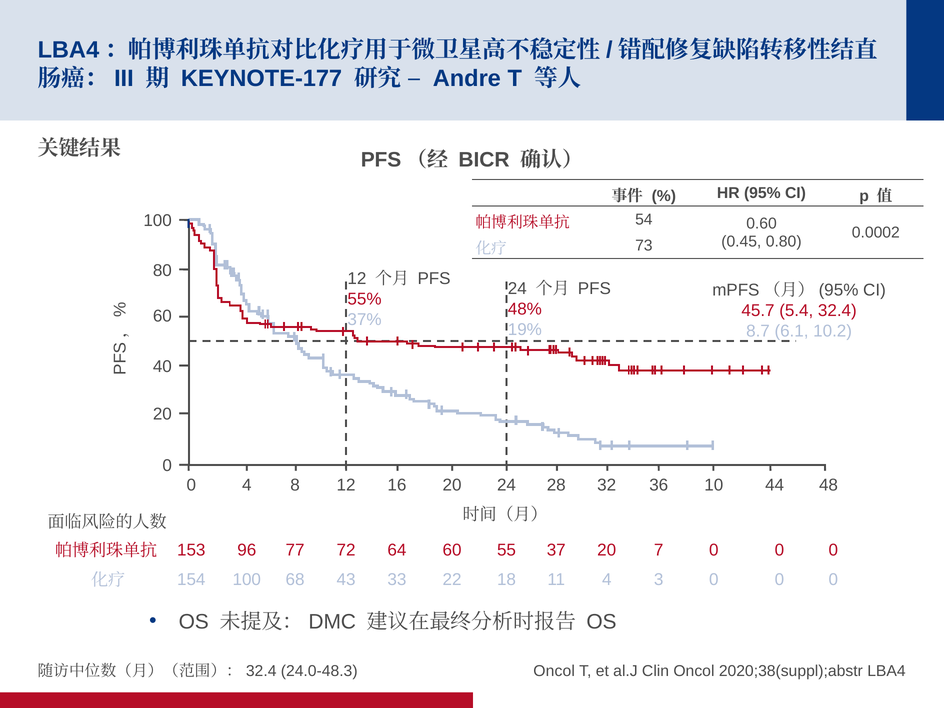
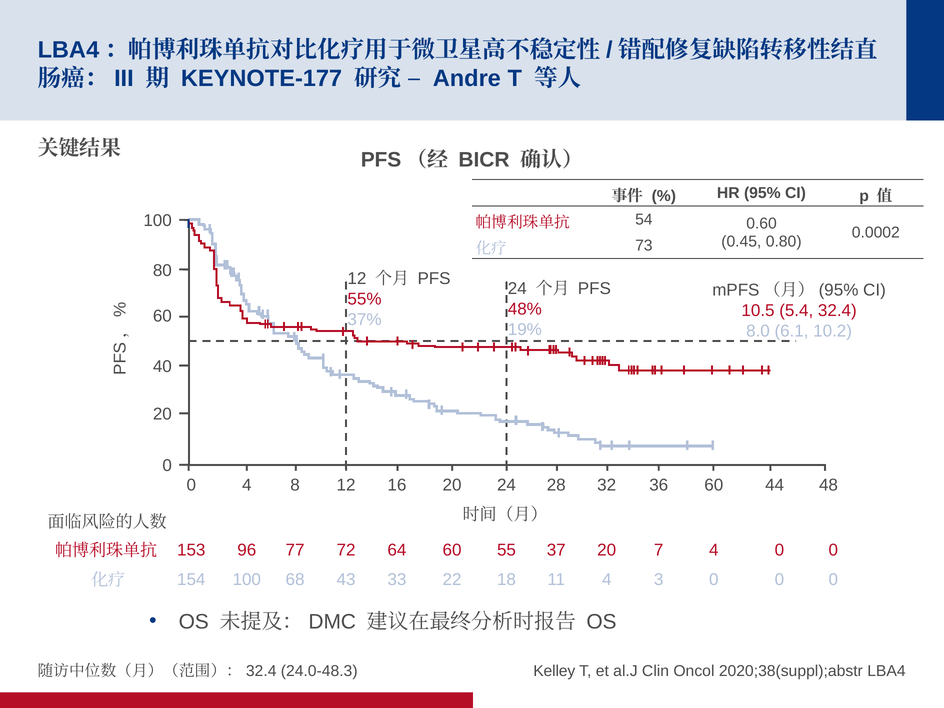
45.7: 45.7 -> 10.5 (758, 311)
8.7: 8.7 -> 8.0 (758, 331)
36 10: 10 -> 60 (714, 485)
7 0: 0 -> 4 (714, 550)
24.0-48.3 Oncol: Oncol -> Kelley (554, 671)
